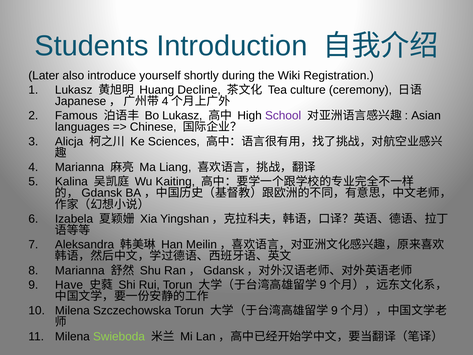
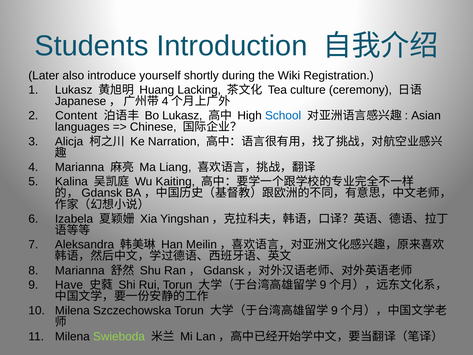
Decline: Decline -> Lacking (199, 90)
Famous: Famous -> Content (76, 116)
School colour: purple -> blue (283, 116)
Sciences: Sciences -> Narration (174, 141)
